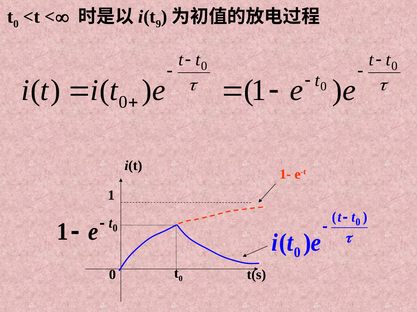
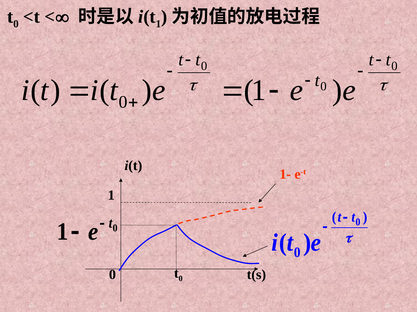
i(t 9: 9 -> 1 (158, 24)
